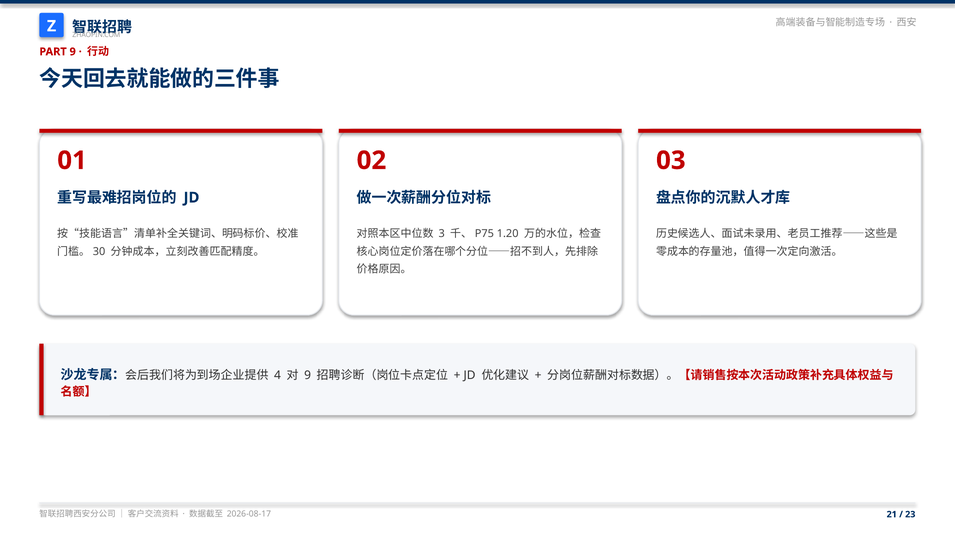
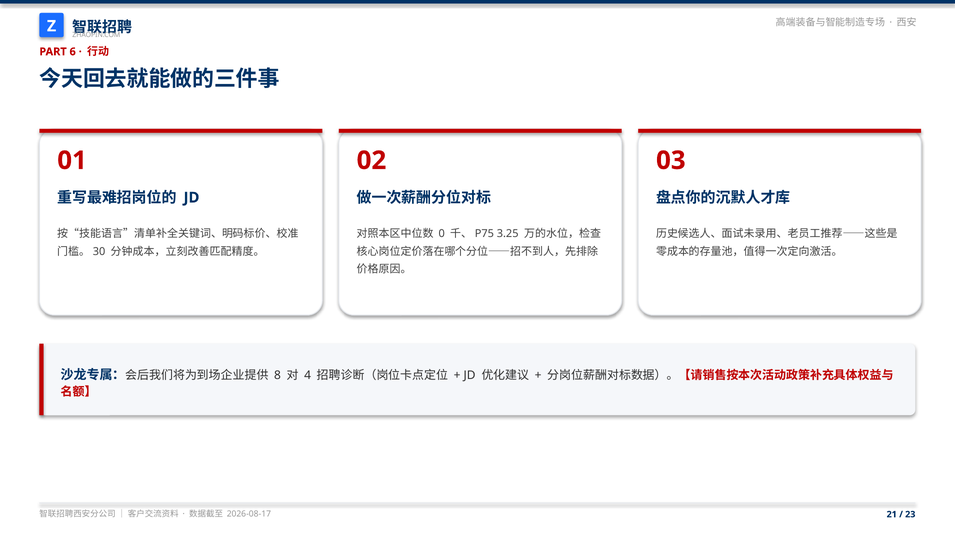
PART 9: 9 -> 6 (73, 52)
3: 3 -> 0 (442, 234)
1.20: 1.20 -> 3.25 (508, 234)
4: 4 -> 8 (277, 376)
9: 9 -> 4 (308, 376)
